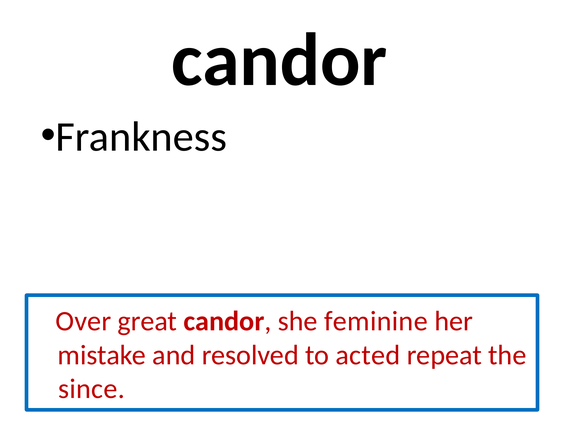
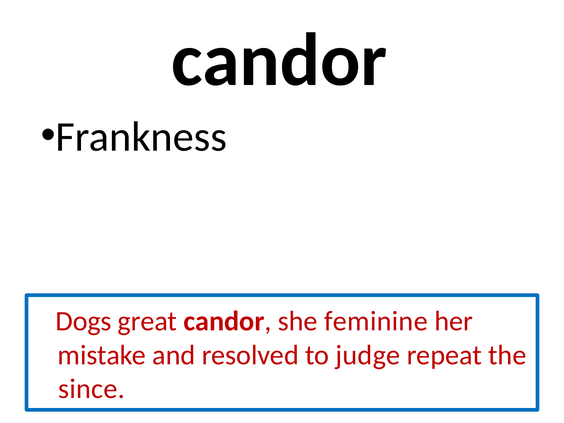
Over: Over -> Dogs (84, 321)
acted: acted -> judge (368, 355)
